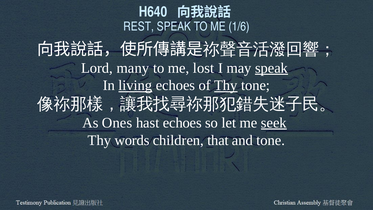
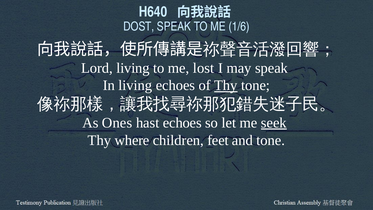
REST: REST -> DOST (139, 26)
Lord many: many -> living (133, 68)
speak underline: present -> none (272, 68)
living underline: present -> none (135, 85)
words: words -> where (132, 140)
that: that -> feet (218, 140)
